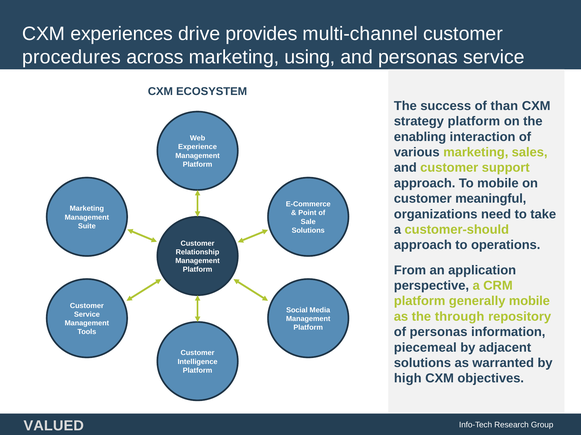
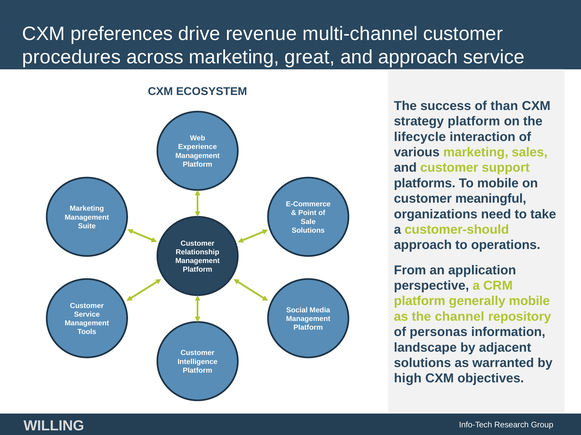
experiences: experiences -> preferences (122, 34)
provides: provides -> revenue (261, 34)
using: using -> great (310, 57)
and personas: personas -> approach (418, 57)
enabling: enabling -> lifecycle (420, 137)
approach: approach -> platforms (425, 183)
through: through -> channel (460, 317)
piecemeal: piecemeal -> landscape (425, 348)
VALUED: VALUED -> WILLING (54, 427)
